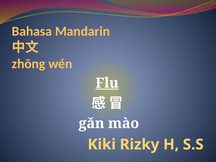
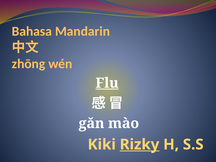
Rizky underline: none -> present (140, 144)
